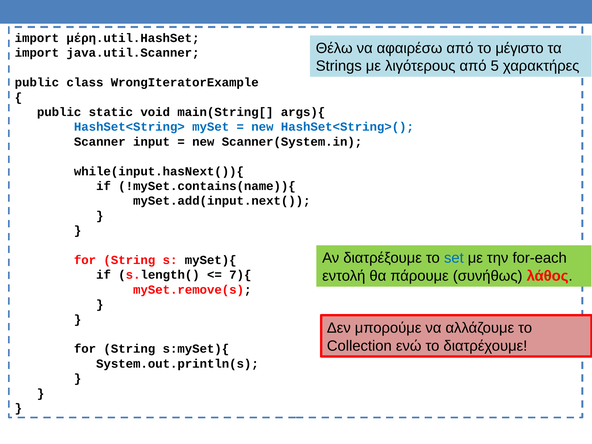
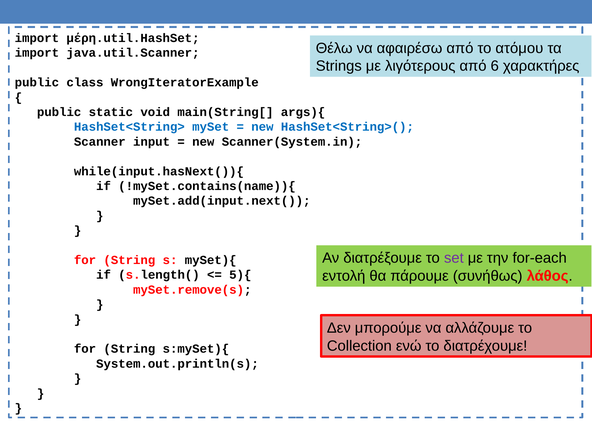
μέγιστο: μέγιστο -> ατόμου (519, 48)
5: 5 -> 6 (495, 66)
set colour: blue -> purple (454, 258)
7){: 7){ -> 5){ (240, 275)
